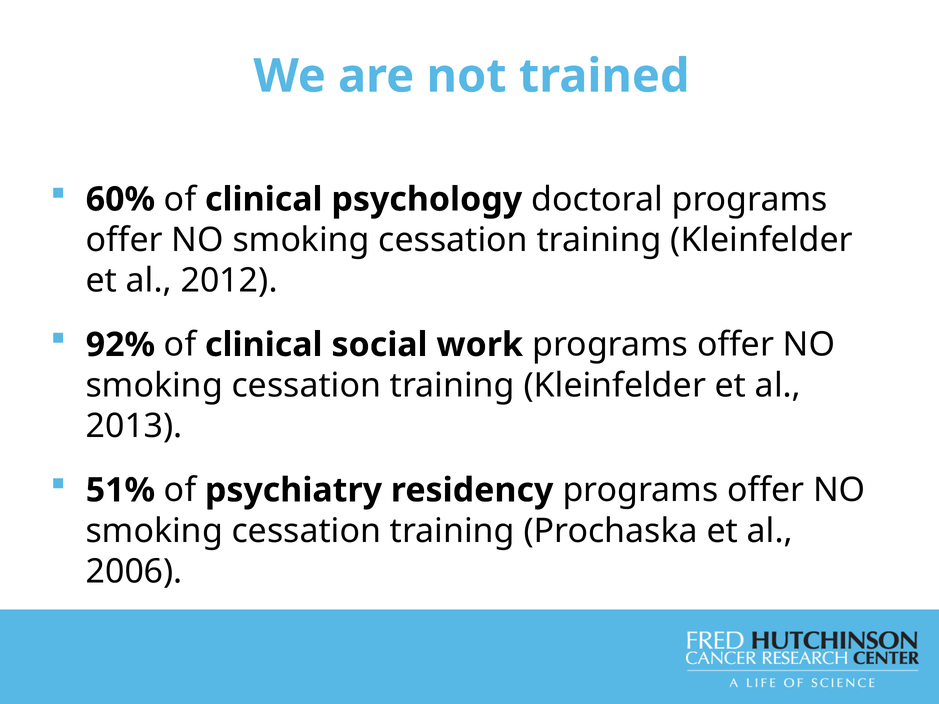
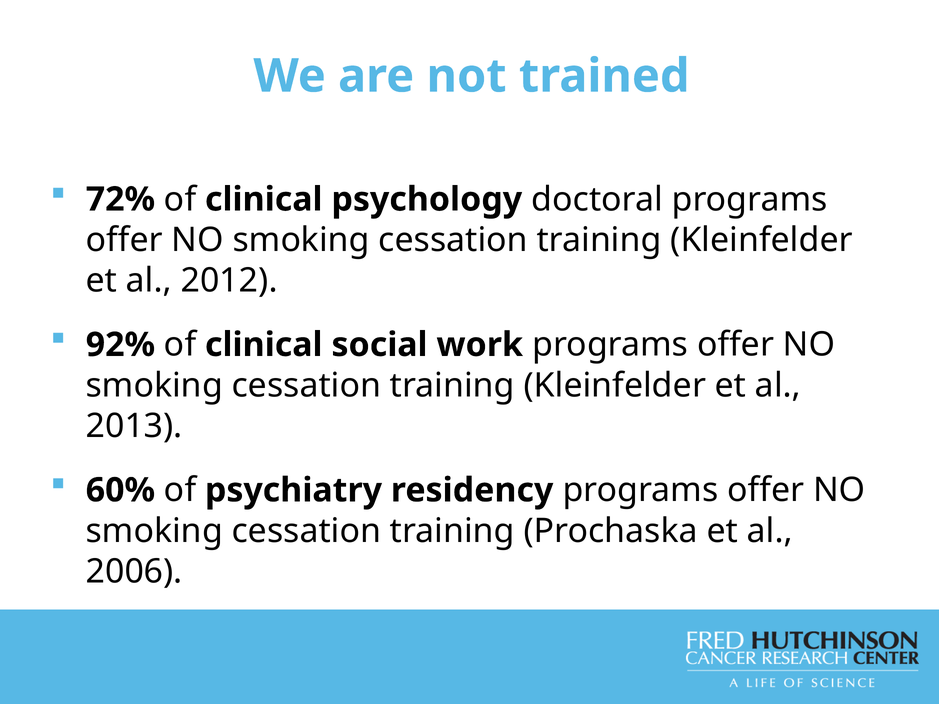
60%: 60% -> 72% (120, 199)
51%: 51% -> 60% (120, 490)
